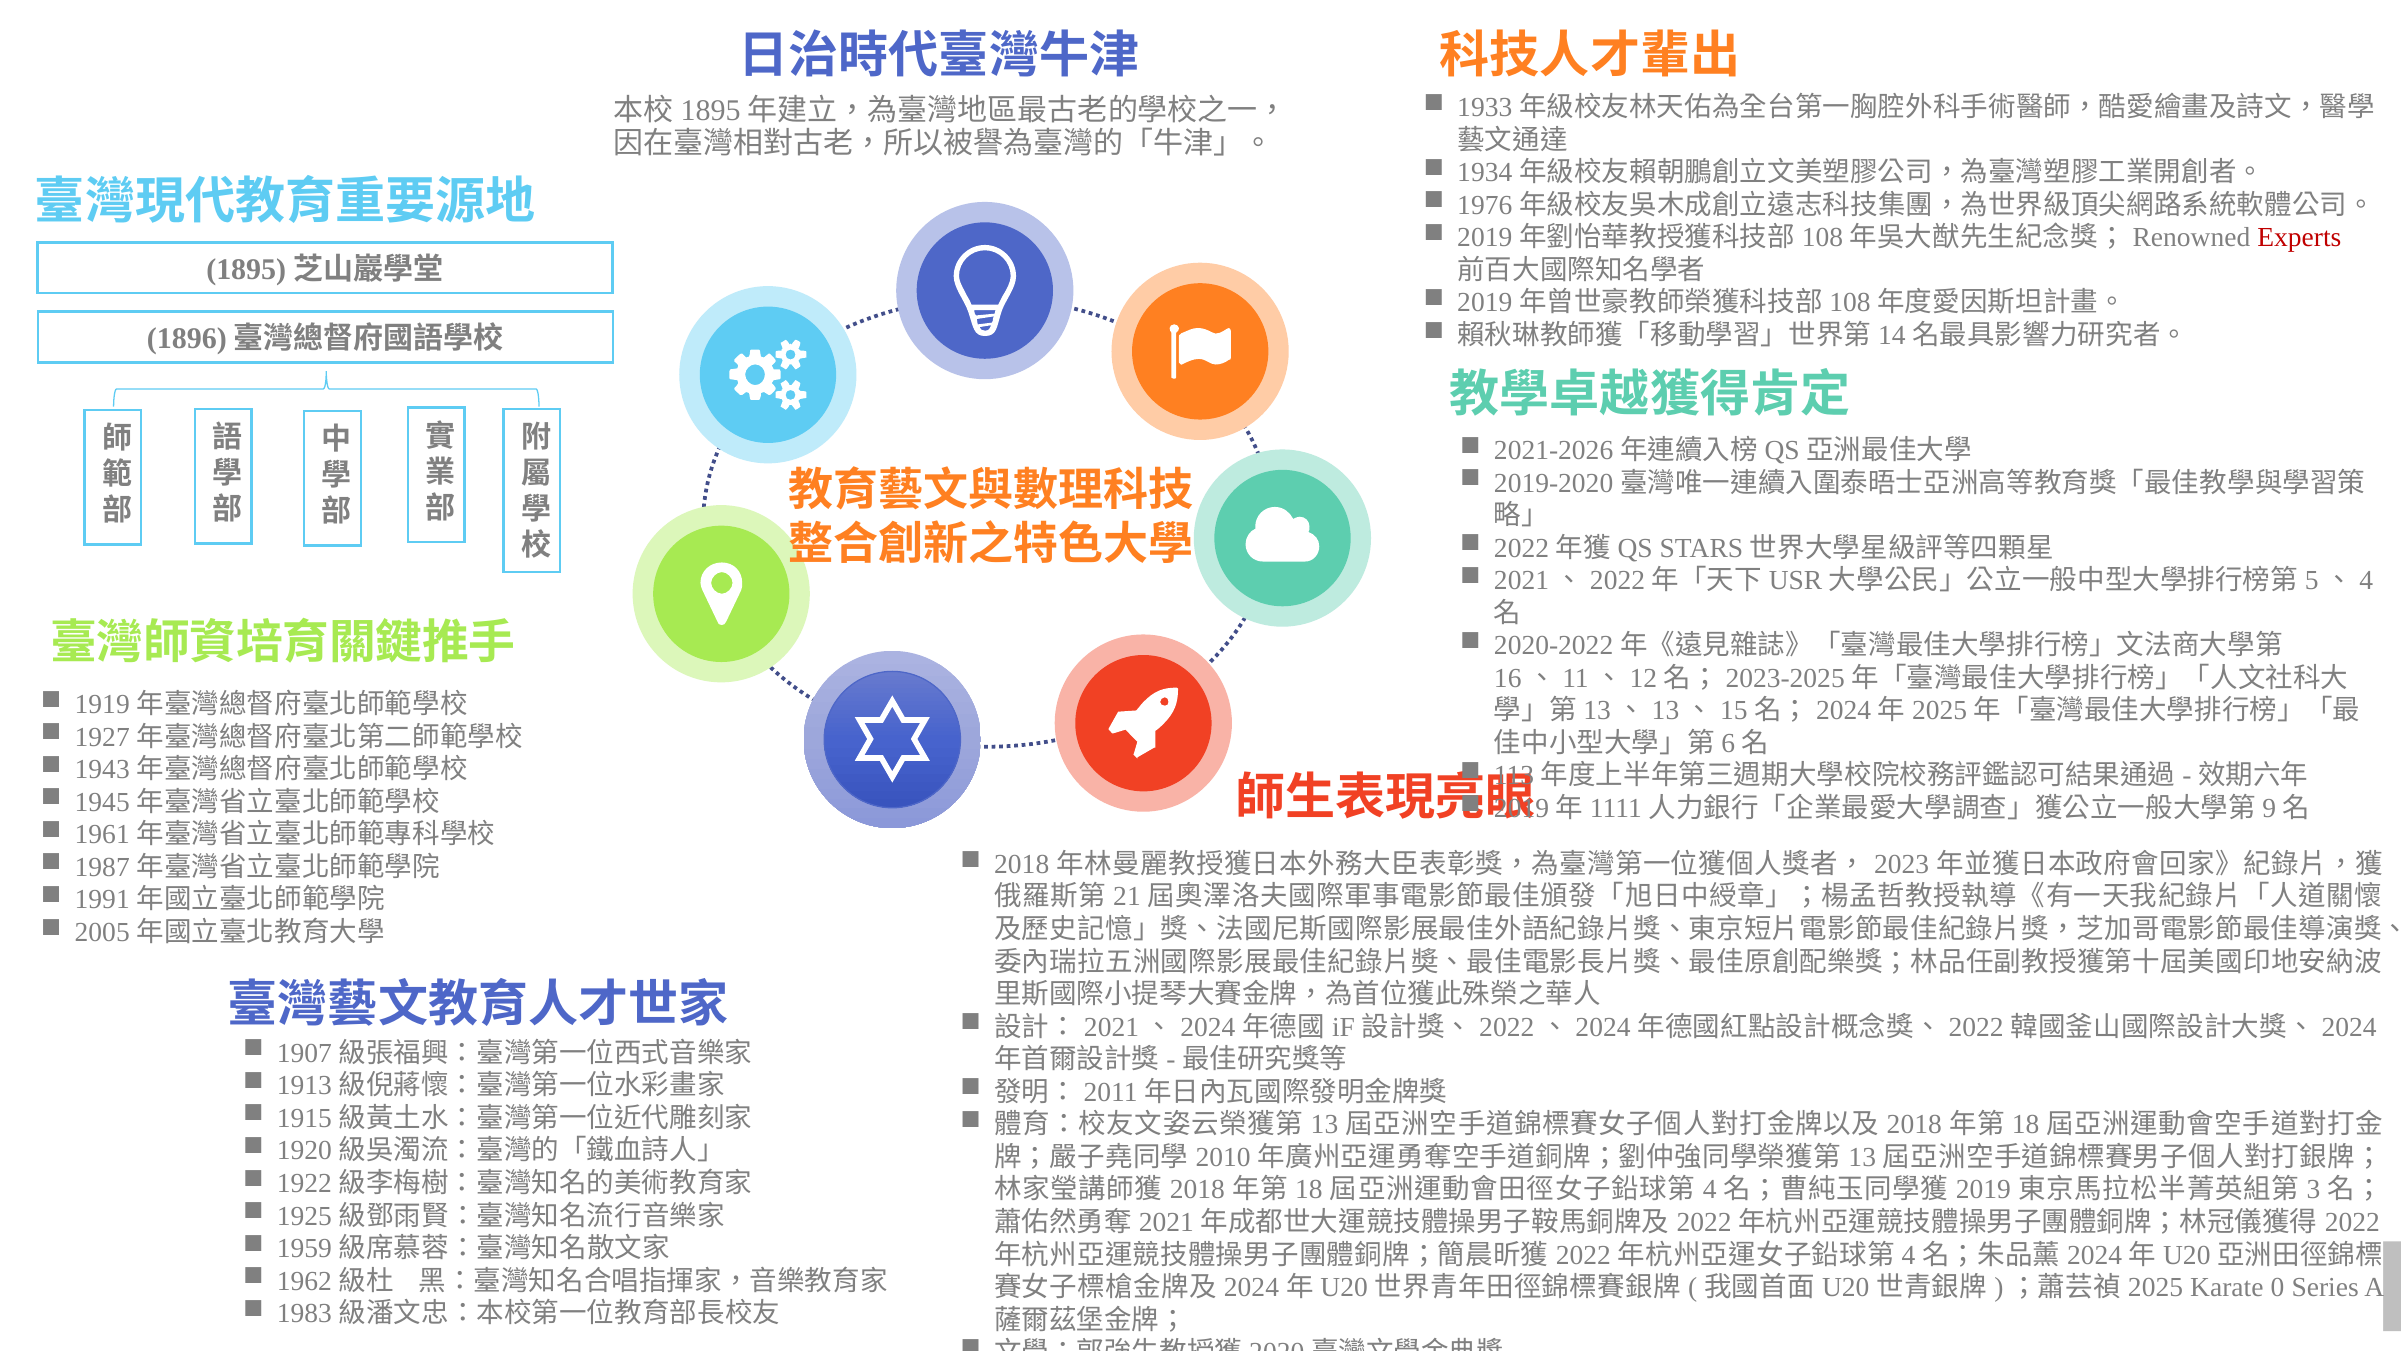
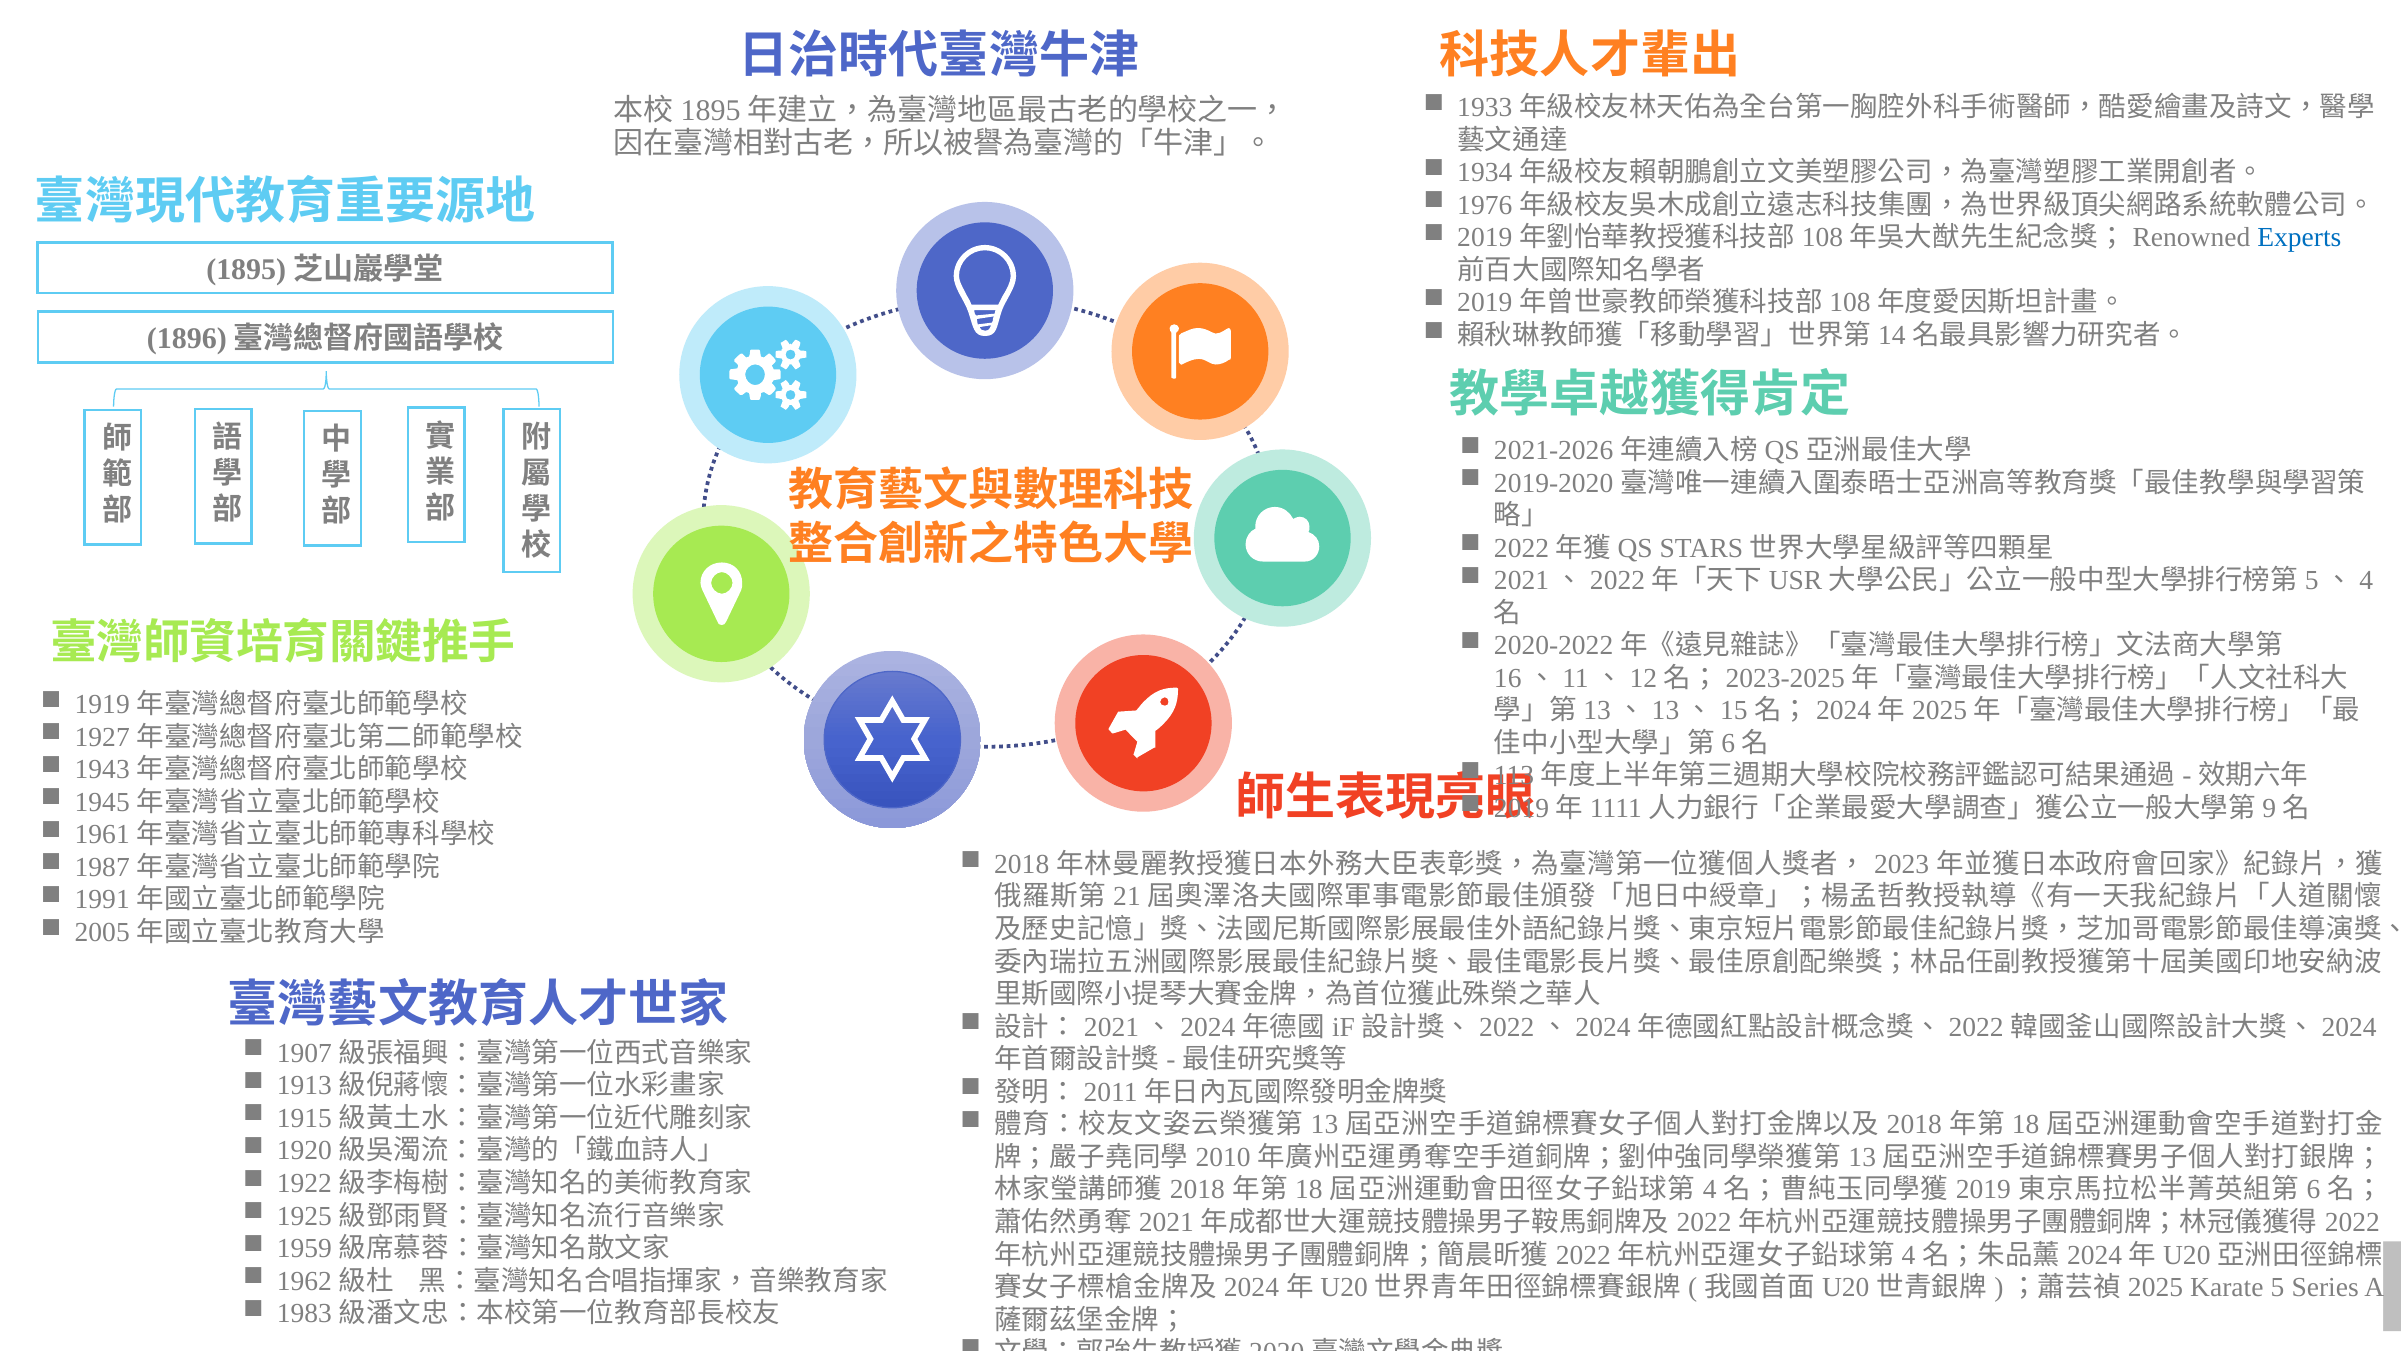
Experts colour: red -> blue (2299, 238)
3: 3 -> 6 (2314, 1189)
0: 0 -> 5 (2278, 1287)
